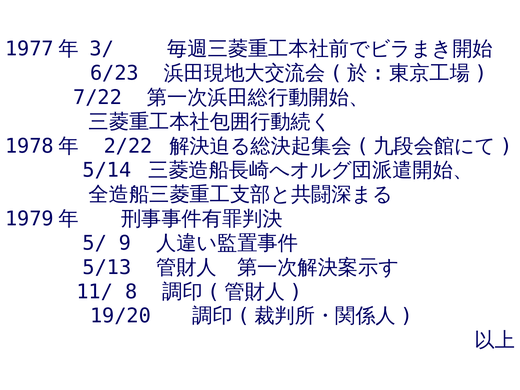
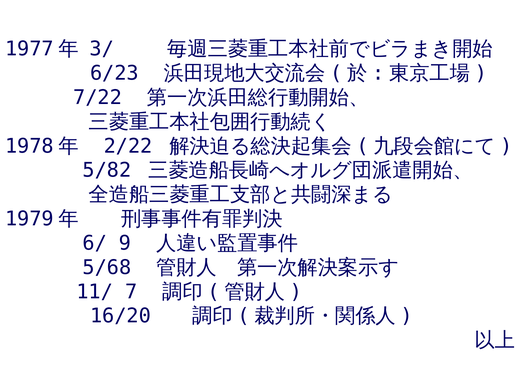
5/14: 5/14 -> 5/82 (107, 170)
5/: 5/ -> 6/ (95, 243)
5/13: 5/13 -> 5/68 (107, 267)
8: 8 -> 7 (131, 292)
19/20: 19/20 -> 16/20 (121, 316)
